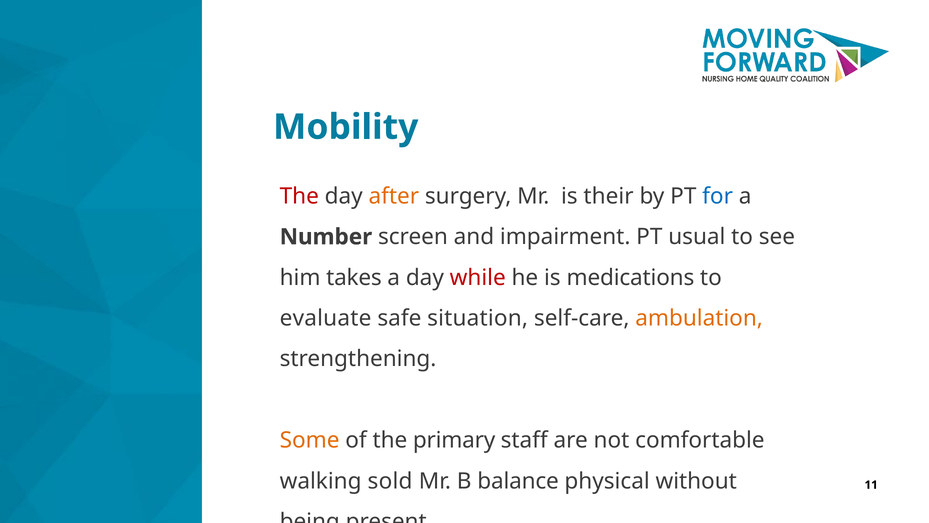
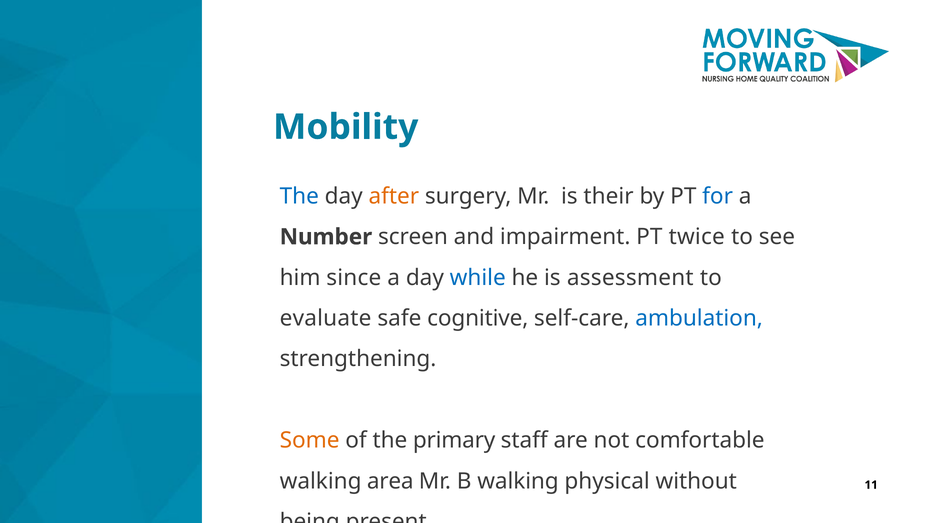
The colour: red -> blue (299, 196)
usual: usual -> twice (697, 237)
takes: takes -> since (354, 277)
while colour: red -> blue (478, 277)
medications: medications -> assessment (630, 277)
situation: situation -> cognitive (478, 318)
ambulation colour: orange -> blue (699, 318)
sold: sold -> area (390, 481)
B balance: balance -> walking (518, 481)
